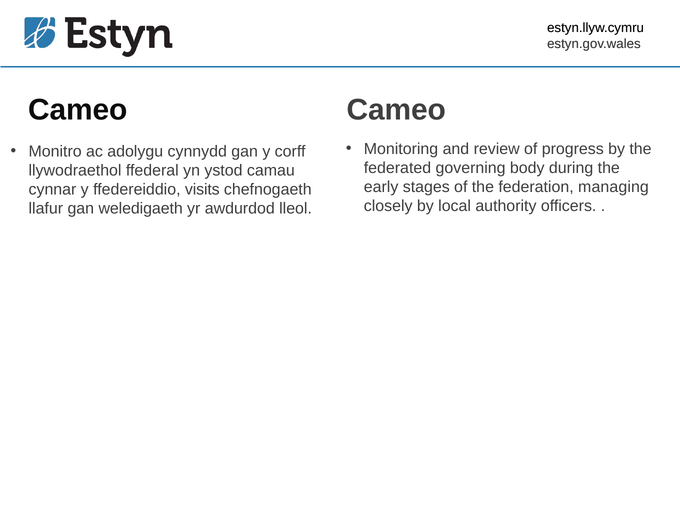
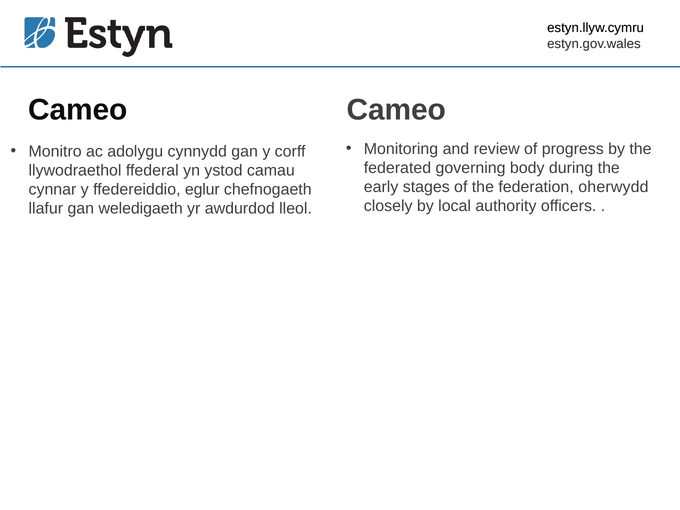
managing: managing -> oherwydd (613, 187)
visits: visits -> eglur (202, 190)
